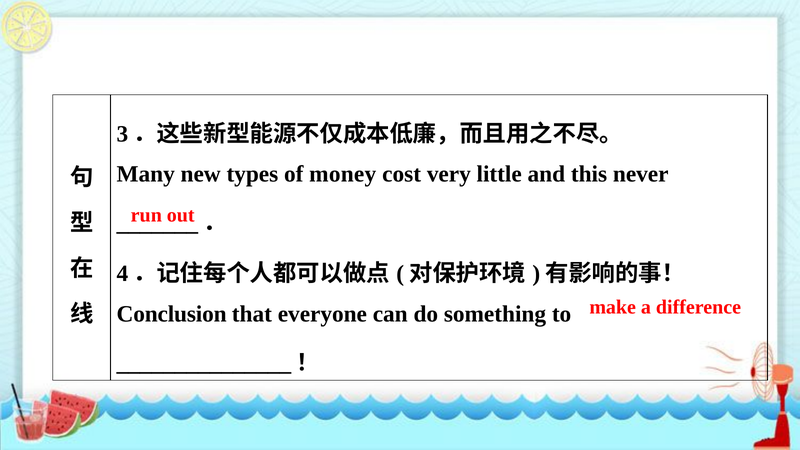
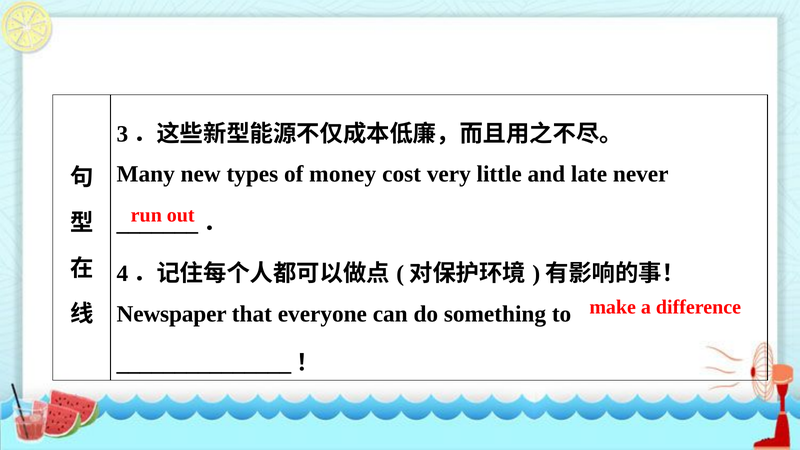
this: this -> late (589, 174)
Conclusion: Conclusion -> Newspaper (172, 314)
